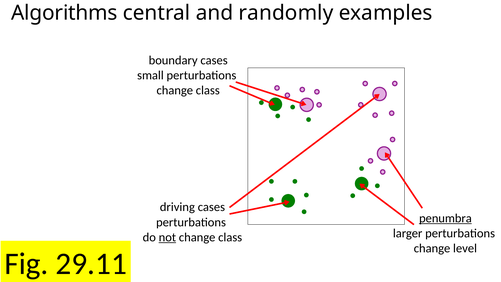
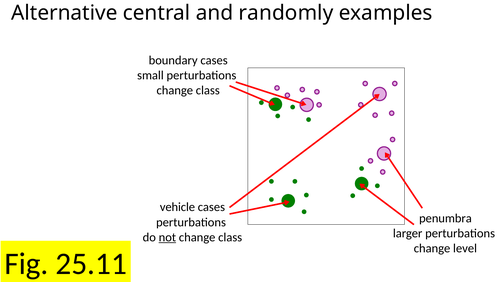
Algorithms: Algorithms -> Alternative (64, 13)
driving: driving -> vehicle (177, 207)
penumbra underline: present -> none (445, 218)
29.11: 29.11 -> 25.11 (91, 263)
